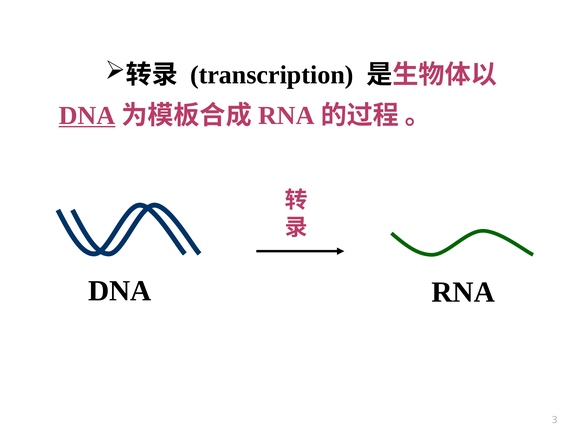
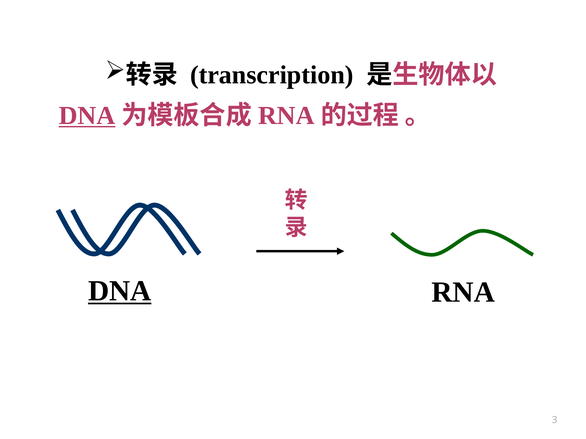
DNA underline: none -> present (120, 291)
